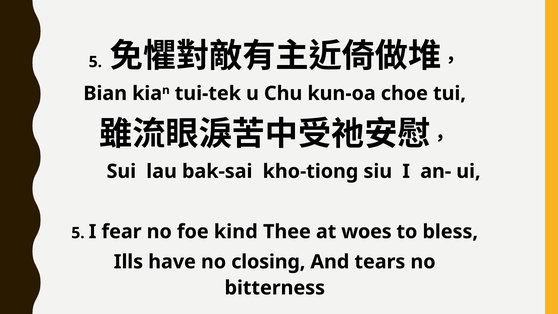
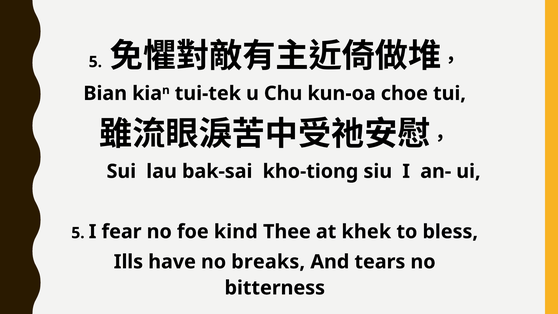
woes: woes -> khek (366, 232)
closing: closing -> breaks (268, 262)
